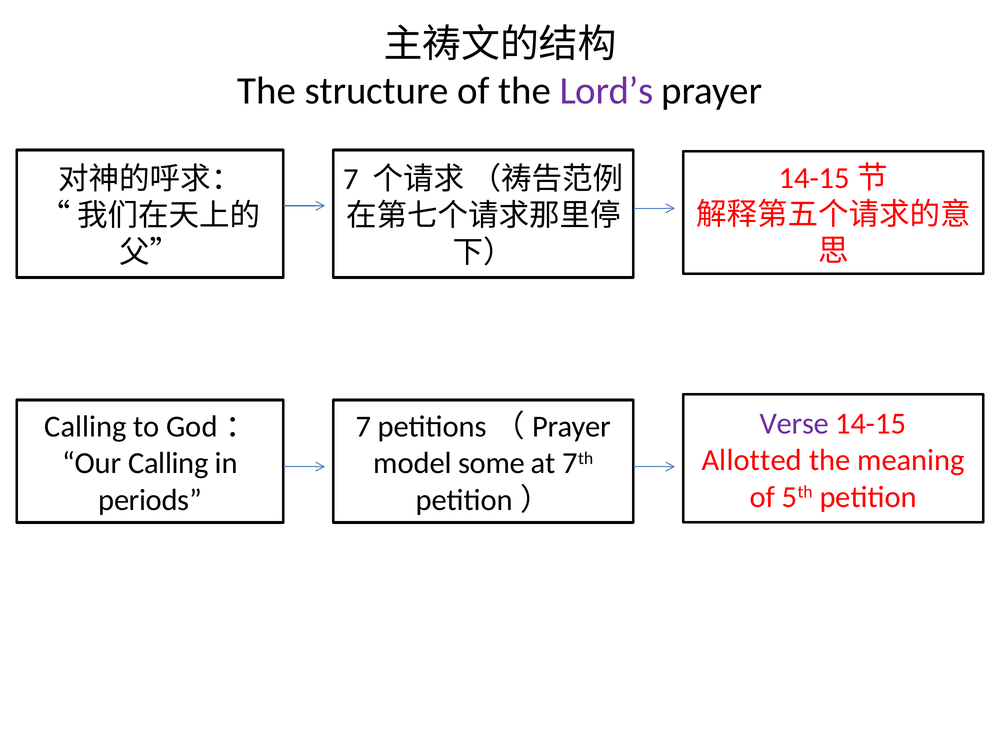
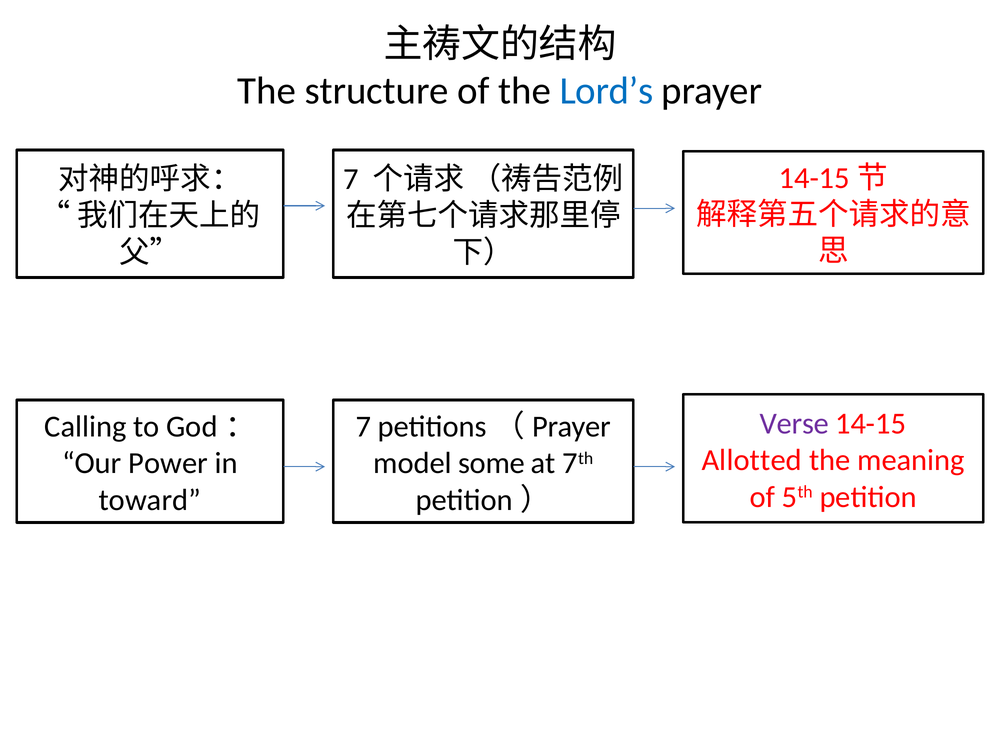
Lord’s colour: purple -> blue (606, 91)
Our Calling: Calling -> Power (168, 463)
periods: periods -> toward (150, 500)
